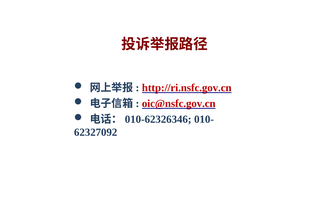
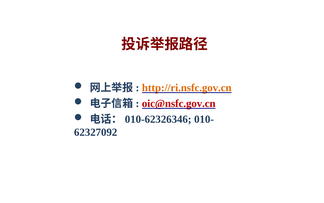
http://ri.nsfc.gov.cn colour: red -> orange (187, 88)
